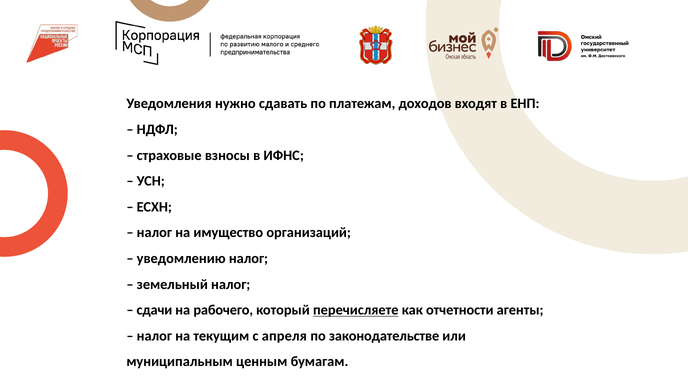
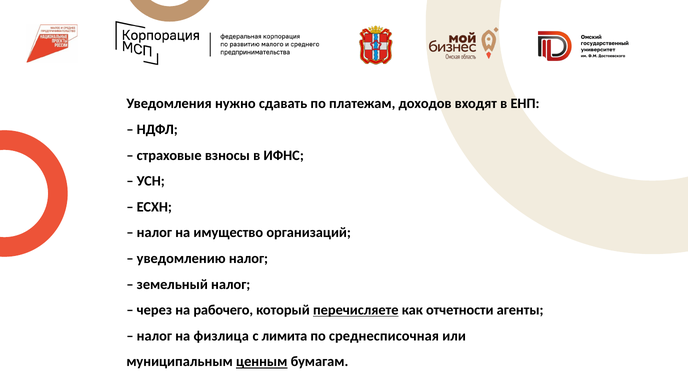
сдачи: сдачи -> через (154, 310)
текущим: текущим -> физлица (221, 336)
апреля: апреля -> лимита (284, 336)
законодательстве: законодательстве -> среднесписочная (384, 336)
ценным underline: none -> present (262, 362)
